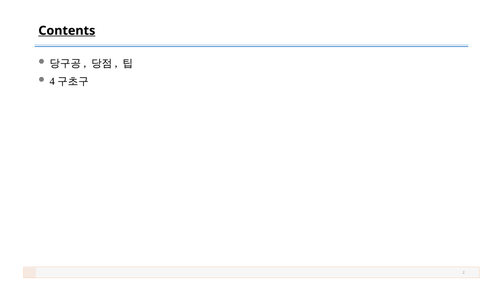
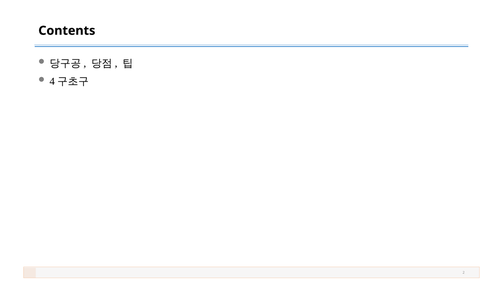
Contents underline: present -> none (67, 31)
